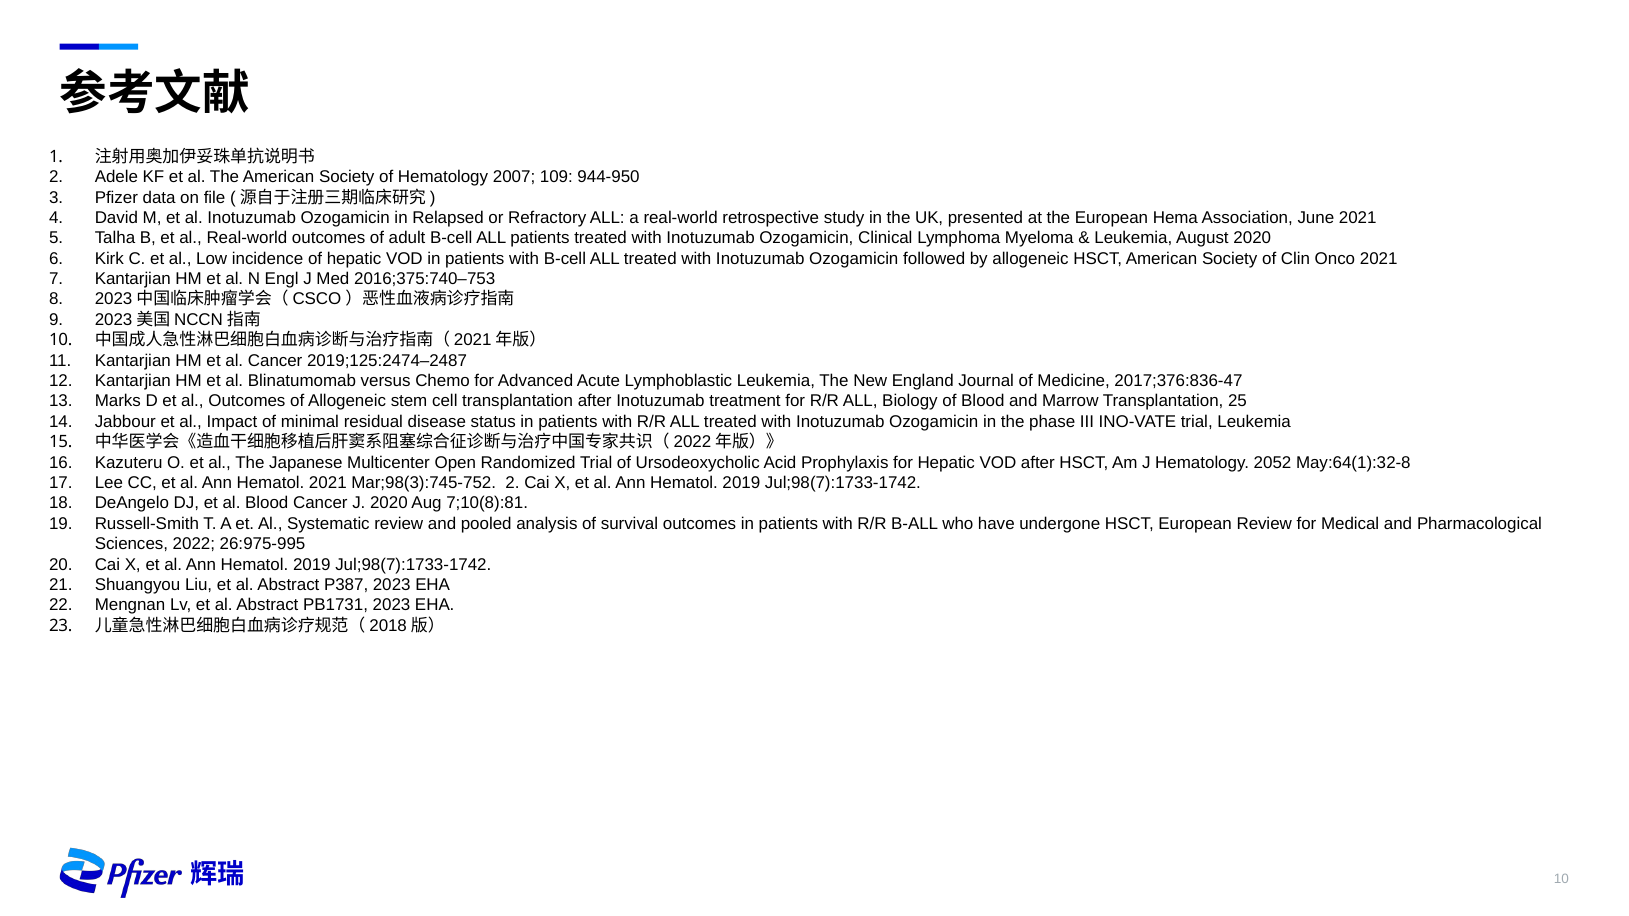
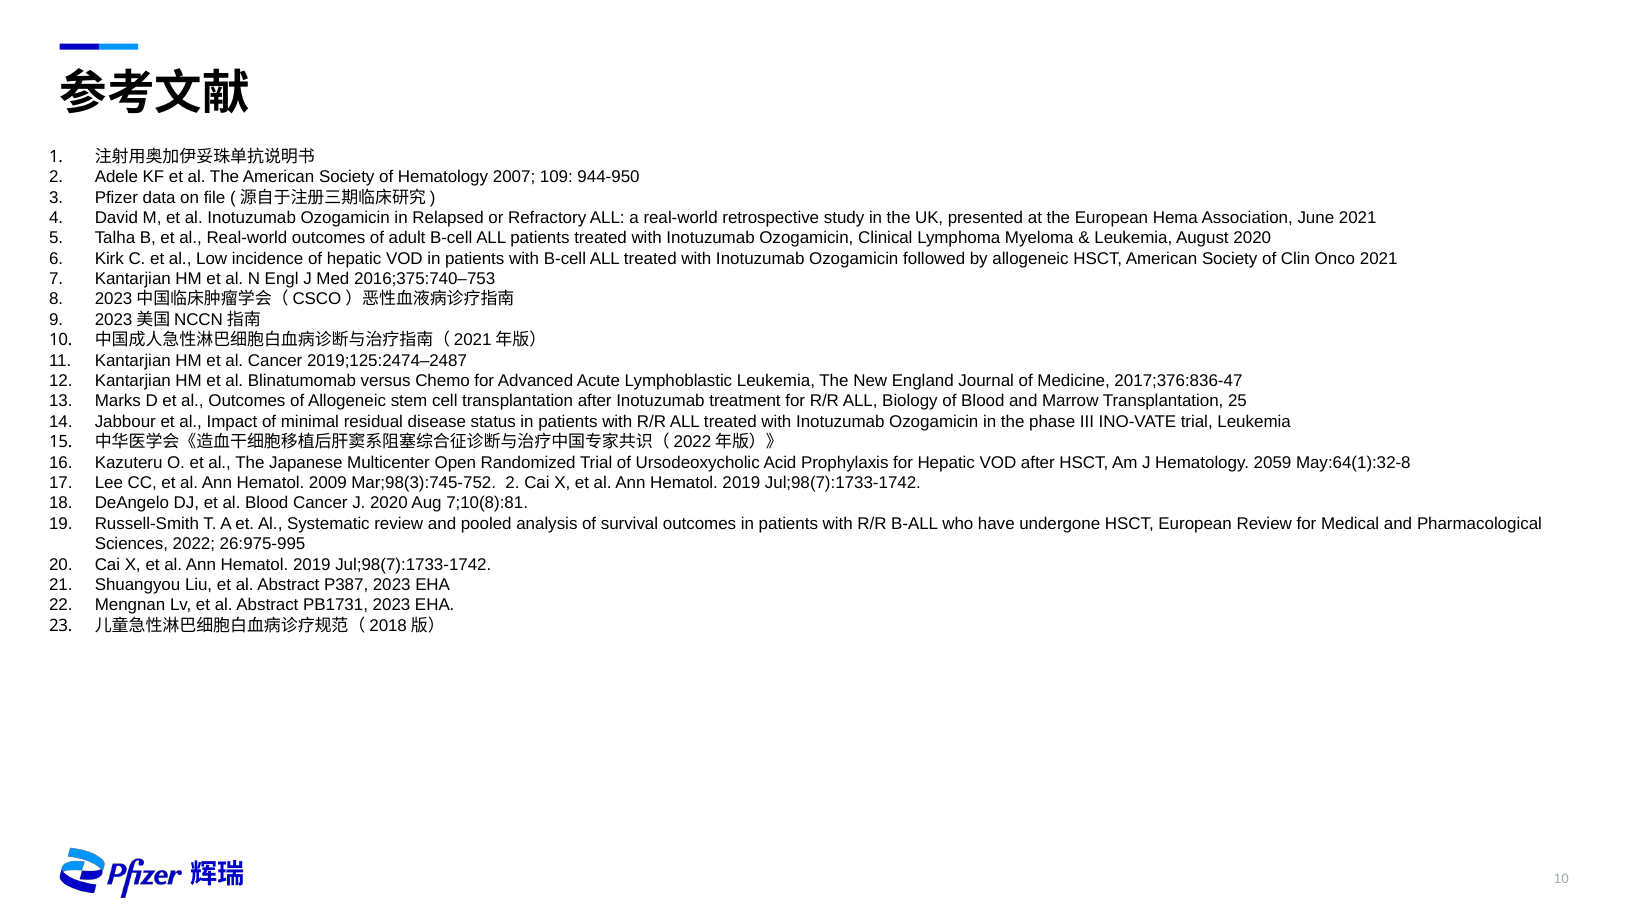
2052: 2052 -> 2059 (1273, 463)
Hematol 2021: 2021 -> 2009 (328, 483)
